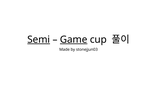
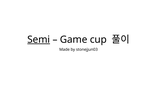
Game underline: present -> none (74, 39)
